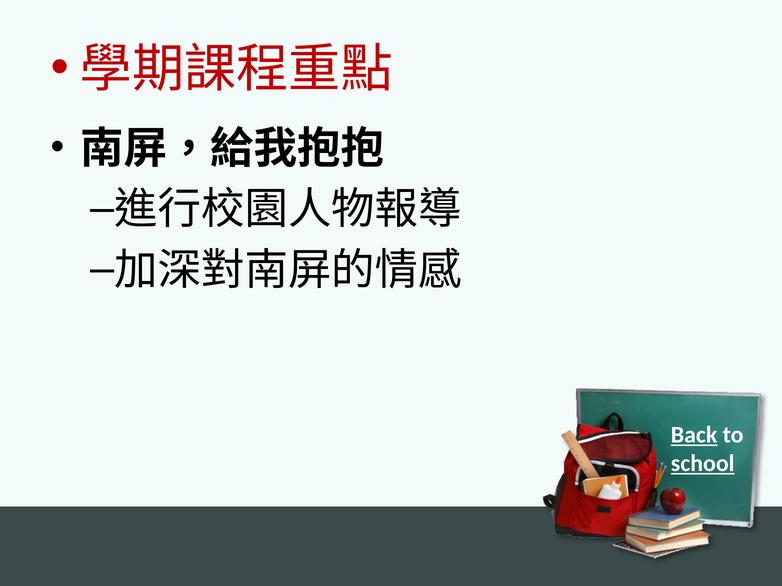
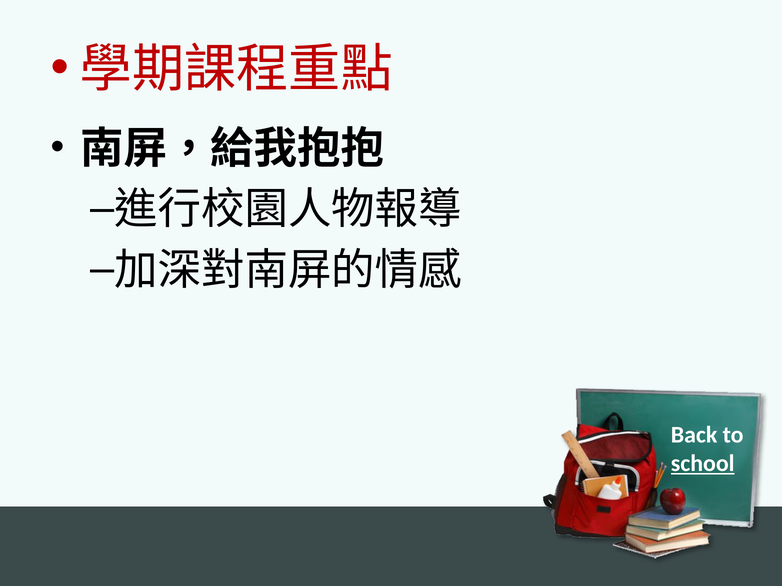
Back underline: present -> none (694, 435)
